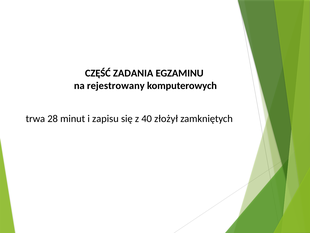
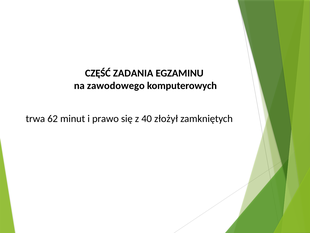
rejestrowany: rejestrowany -> zawodowego (116, 85)
28: 28 -> 62 (53, 119)
zapisu: zapisu -> prawo (105, 119)
